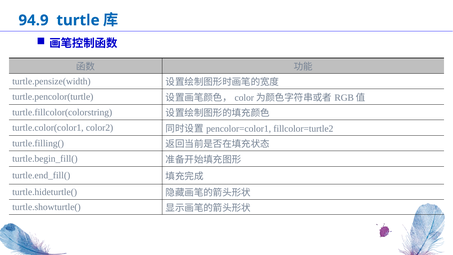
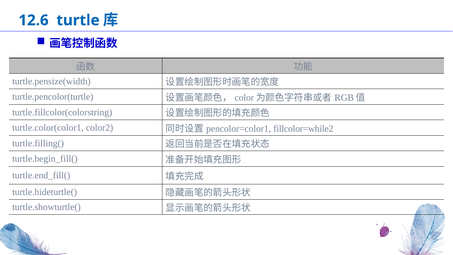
94.9: 94.9 -> 12.6 (34, 20)
fillcolor=turtle2: fillcolor=turtle2 -> fillcolor=while2 (303, 129)
